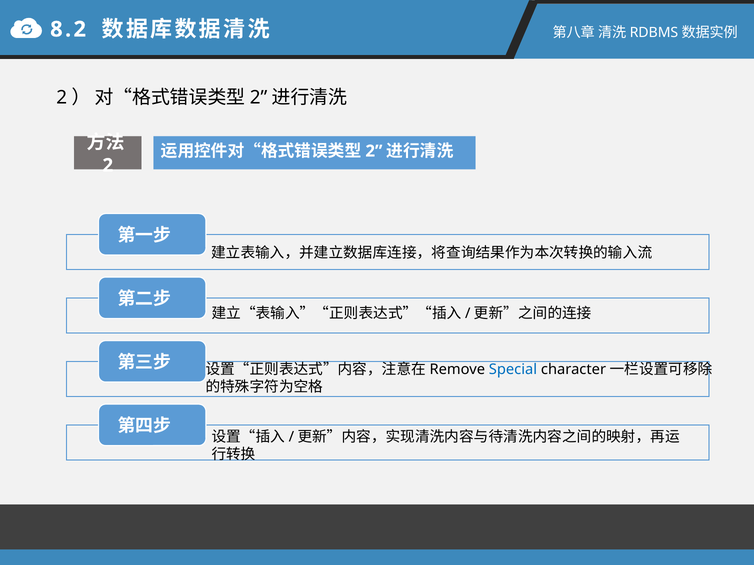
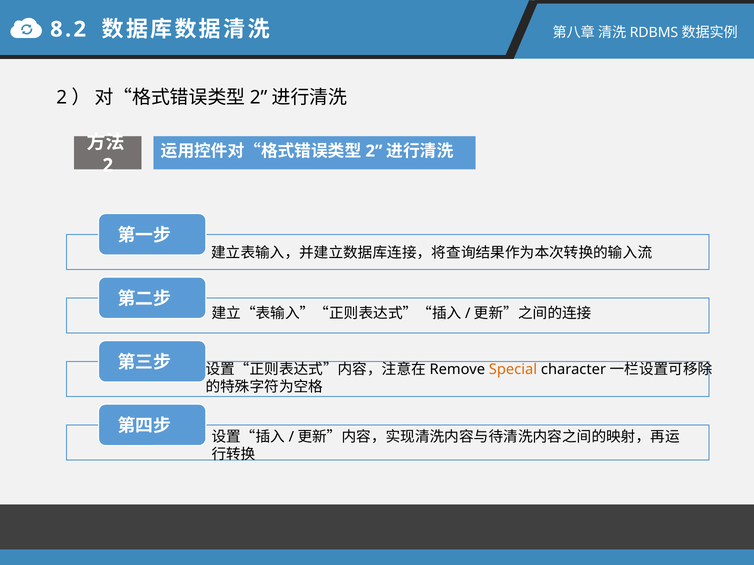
Special colour: blue -> orange (513, 370)
